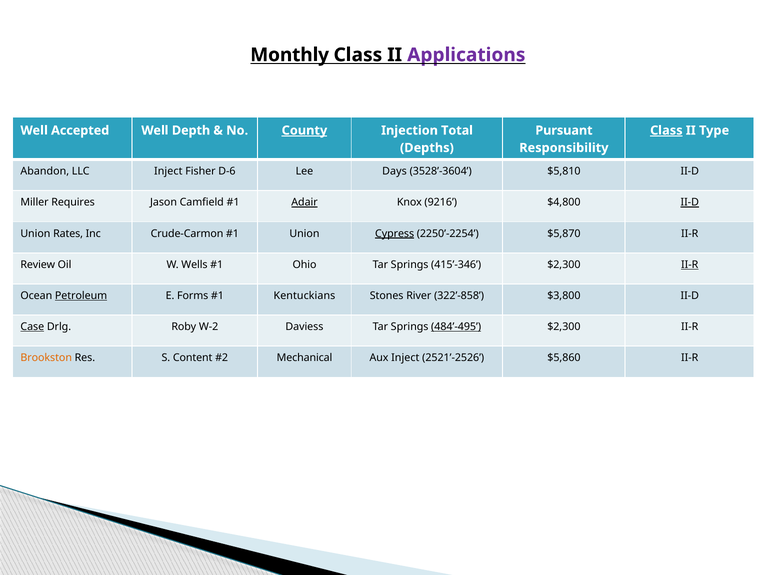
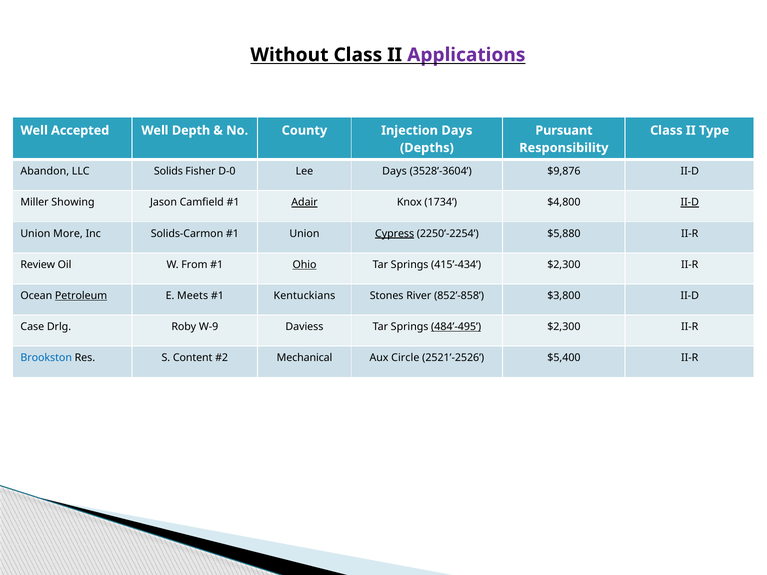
Monthly: Monthly -> Without (289, 55)
County underline: present -> none (304, 130)
Injection Total: Total -> Days (457, 130)
Class underline: present -> none (666, 130)
LLC Inject: Inject -> Solids (168, 171)
D-6: D-6 -> D-0 (227, 171)
$5,810: $5,810 -> $9,876 (564, 171)
Requires: Requires -> Showing (73, 202)
9216: 9216 -> 1734 (441, 202)
Rates: Rates -> More (68, 234)
Crude-Carmon: Crude-Carmon -> Solids-Carmon (187, 234)
$5,870: $5,870 -> $5,880 (564, 234)
Wells: Wells -> From (194, 265)
Ohio underline: none -> present (305, 265)
415’-346: 415’-346 -> 415’-434 (456, 265)
II-R underline: present -> none (690, 265)
Forms: Forms -> Meets (193, 296)
322’-858: 322’-858 -> 852’-858 (459, 296)
Case underline: present -> none (32, 327)
W-2: W-2 -> W-9 (209, 327)
Brookston colour: orange -> blue (46, 358)
Aux Inject: Inject -> Circle (405, 358)
$5,860: $5,860 -> $5,400 (564, 358)
